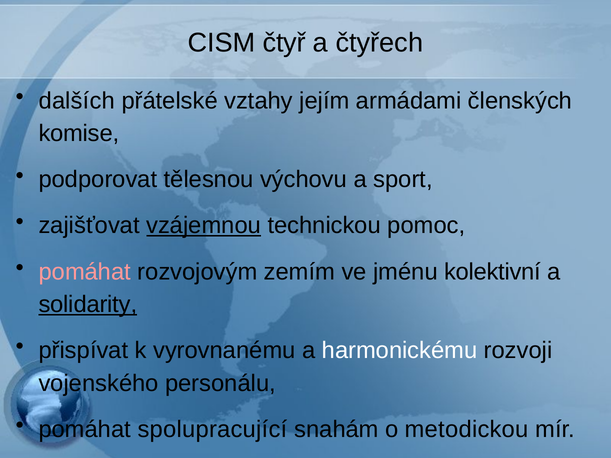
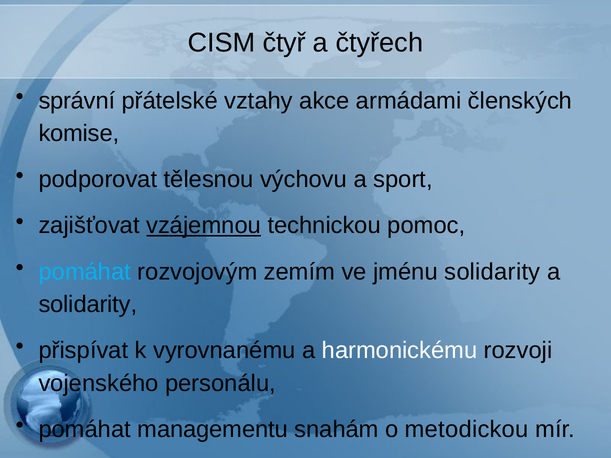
dalších: dalších -> správní (77, 101)
jejím: jejím -> akce (324, 101)
pomáhat colour: pink -> light blue (85, 272)
jménu kolektivní: kolektivní -> solidarity (492, 272)
solidarity underline: present -> none (88, 305)
spolupracující: spolupracující -> managementu (213, 429)
